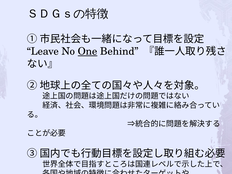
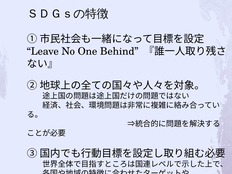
One underline: present -> none (88, 51)
